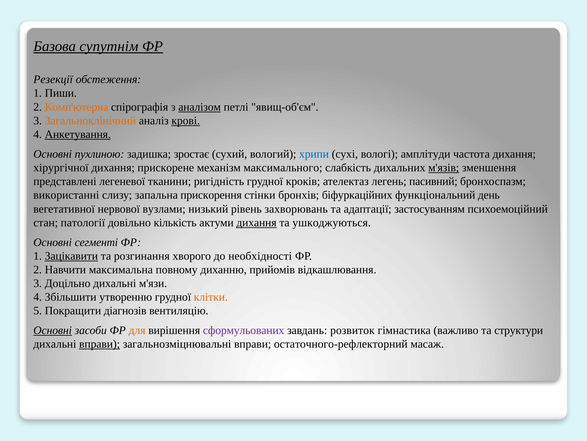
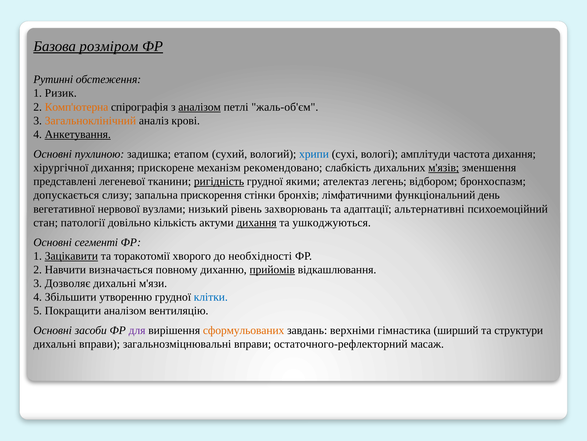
супутнім: супутнім -> розміром (109, 46)
Резекції: Резекції -> Рутинні (53, 79)
Пиши: Пиши -> Ризик (61, 93)
явищ-об'єм: явищ-об'єм -> жаль-об'єм (285, 107)
крові underline: present -> none (186, 120)
зростає: зростає -> етапом (191, 154)
максимального: максимального -> рекомендовано (283, 167)
ригідність underline: none -> present (219, 181)
кроків: кроків -> якими (303, 181)
пасивний: пасивний -> відбором (433, 181)
використанні: використанні -> допускається (66, 195)
біфуркаційних: біфуркаційних -> лімфатичними (357, 195)
застосуванням: застосуванням -> альтернативні (429, 209)
розгинання: розгинання -> торакотомії (142, 256)
максимальна: максимальна -> визначається (121, 269)
прийомів underline: none -> present (272, 269)
Доцільно: Доцільно -> Дозволяє (68, 283)
клітки colour: orange -> blue (211, 297)
Покращити діагнозів: діагнозів -> аналізом (125, 310)
Основні underline: present -> none (53, 330)
для colour: orange -> purple (137, 330)
сформульованих colour: purple -> orange (244, 330)
розвиток: розвиток -> верхніми (352, 330)
важливо: важливо -> ширший (456, 330)
вправи underline: present -> none (100, 344)
